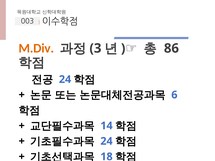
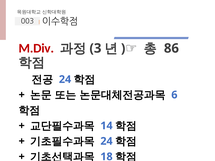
M.Div colour: orange -> red (36, 48)
